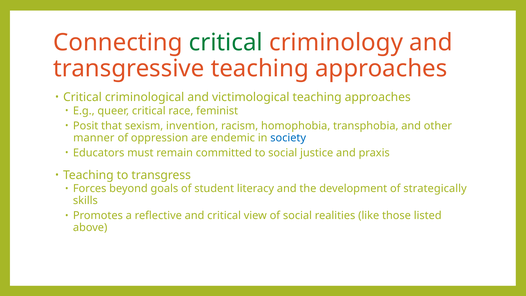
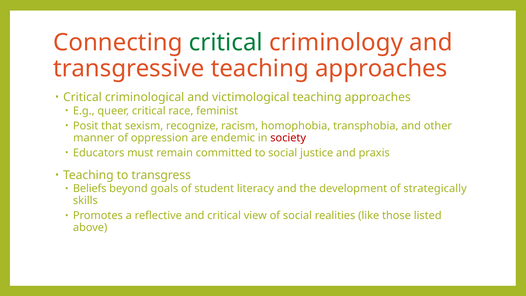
invention: invention -> recognize (192, 126)
society colour: blue -> red (288, 138)
Forces: Forces -> Beliefs (90, 189)
